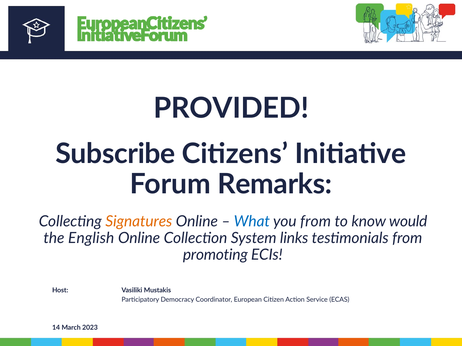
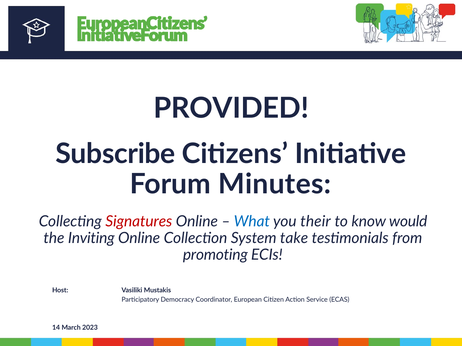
Remarks: Remarks -> Minutes (275, 185)
Signatures colour: orange -> red (139, 222)
you from: from -> their (316, 222)
English: English -> Inviting (91, 238)
links: links -> take (294, 238)
